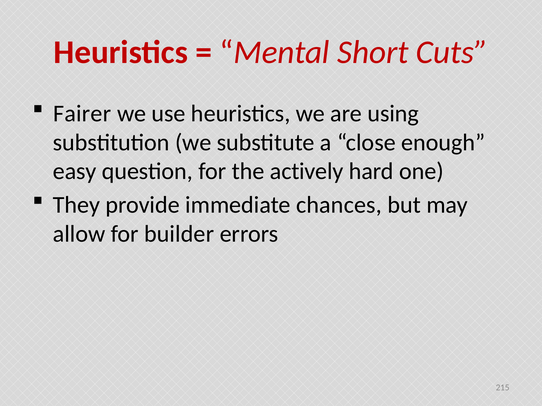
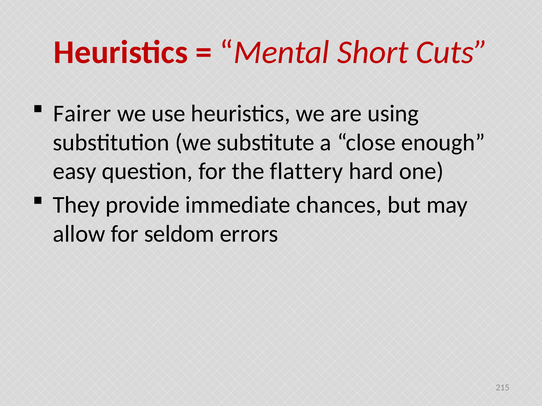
actively: actively -> flattery (307, 172)
builder: builder -> seldom (179, 234)
